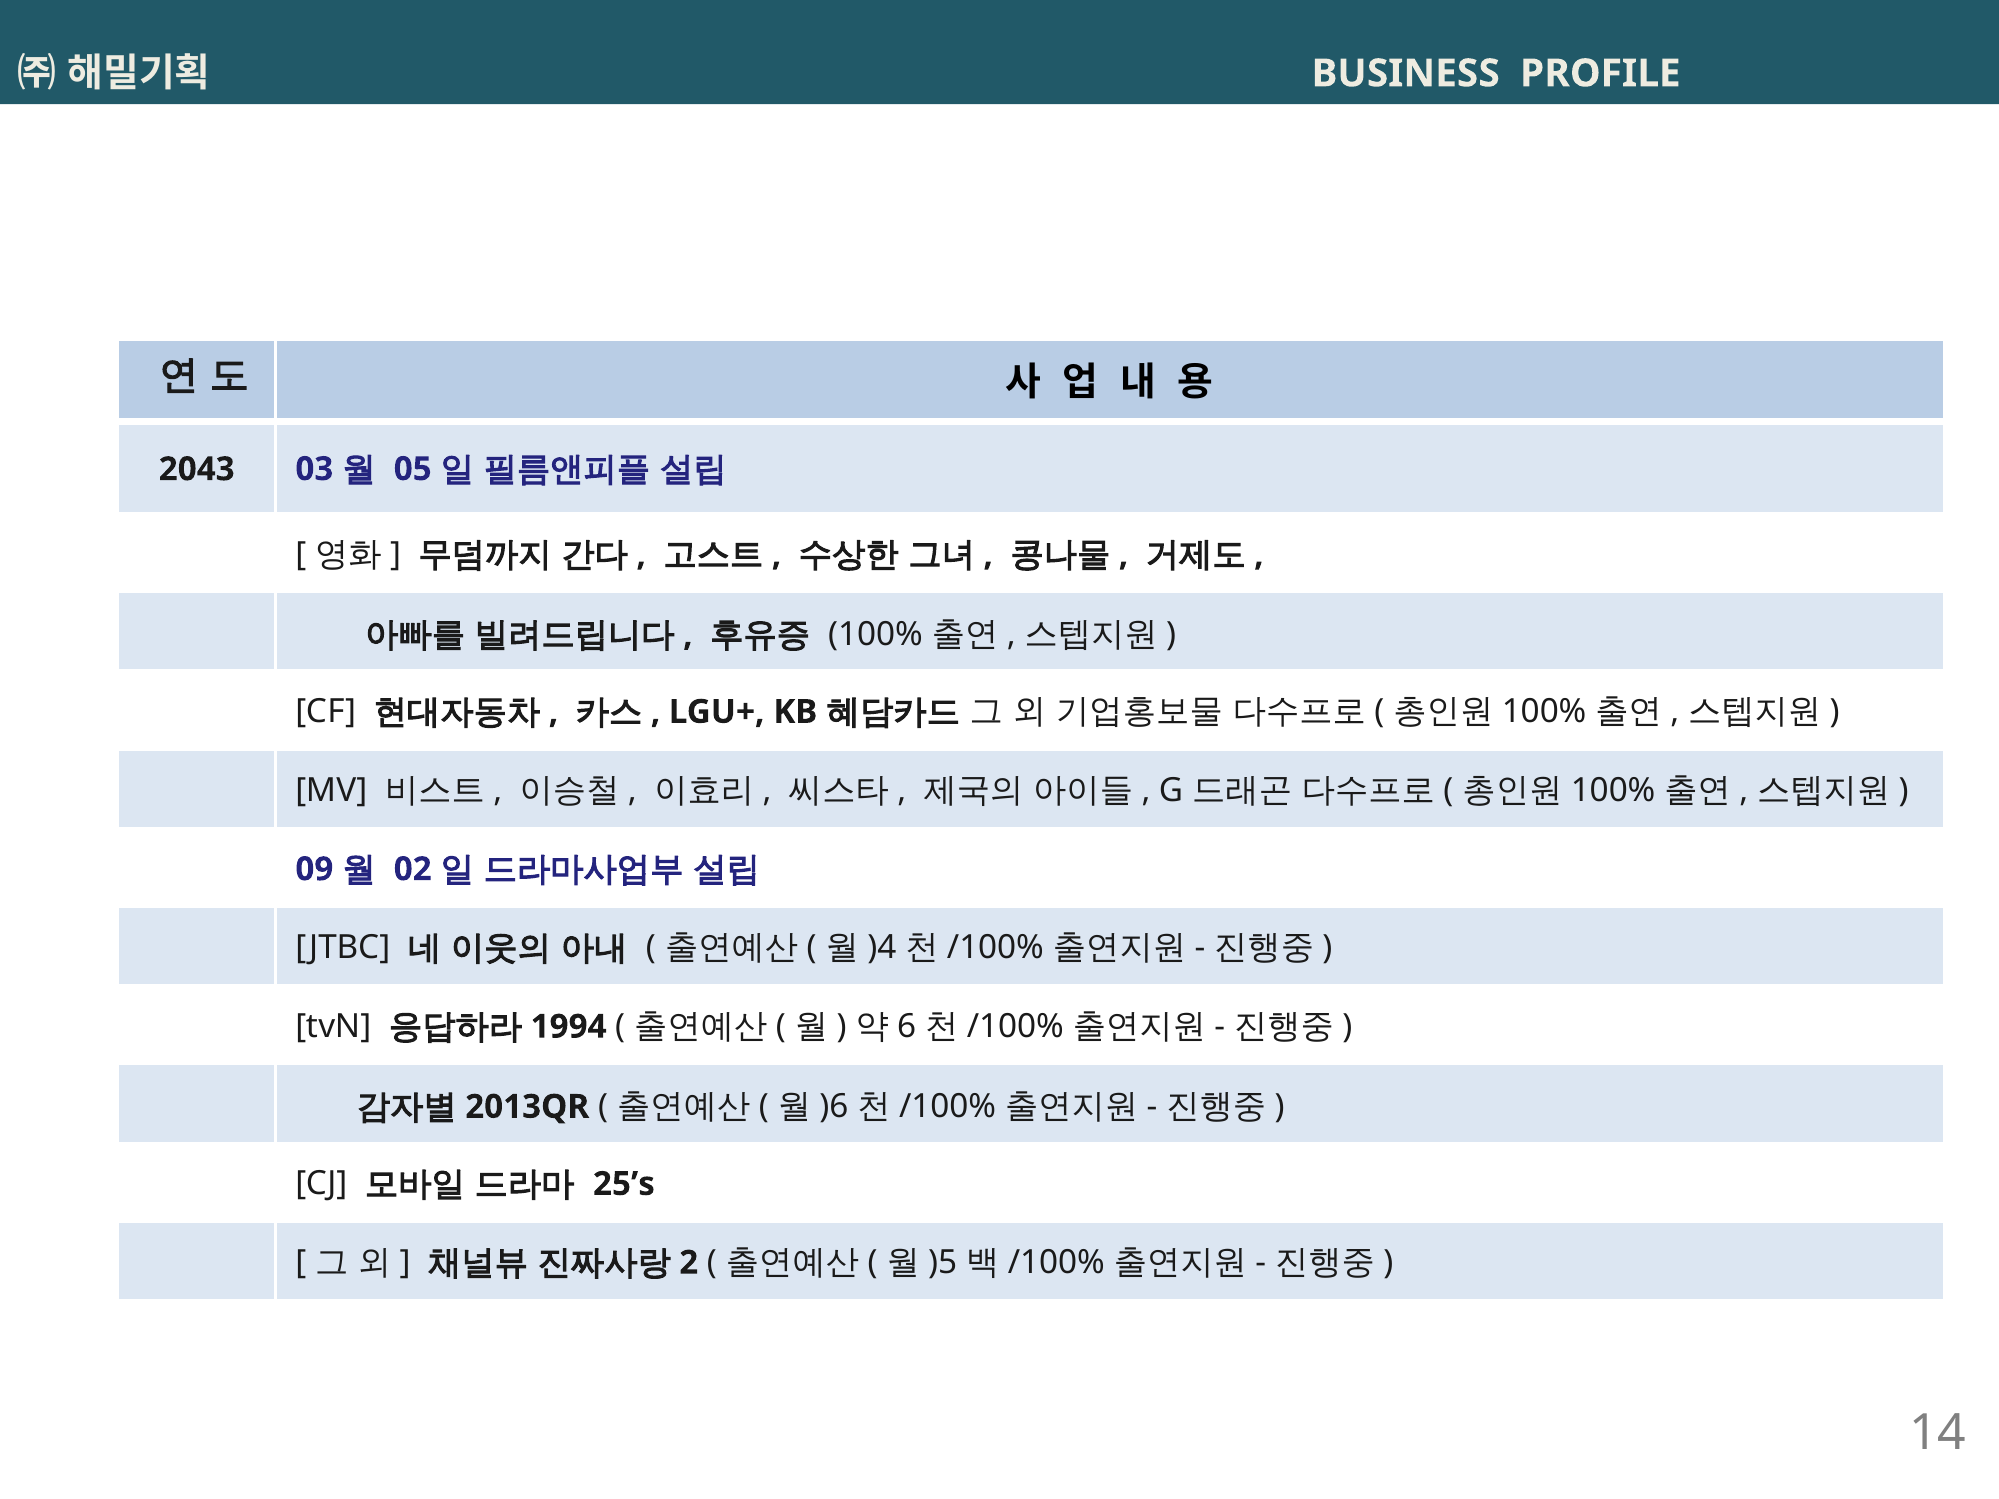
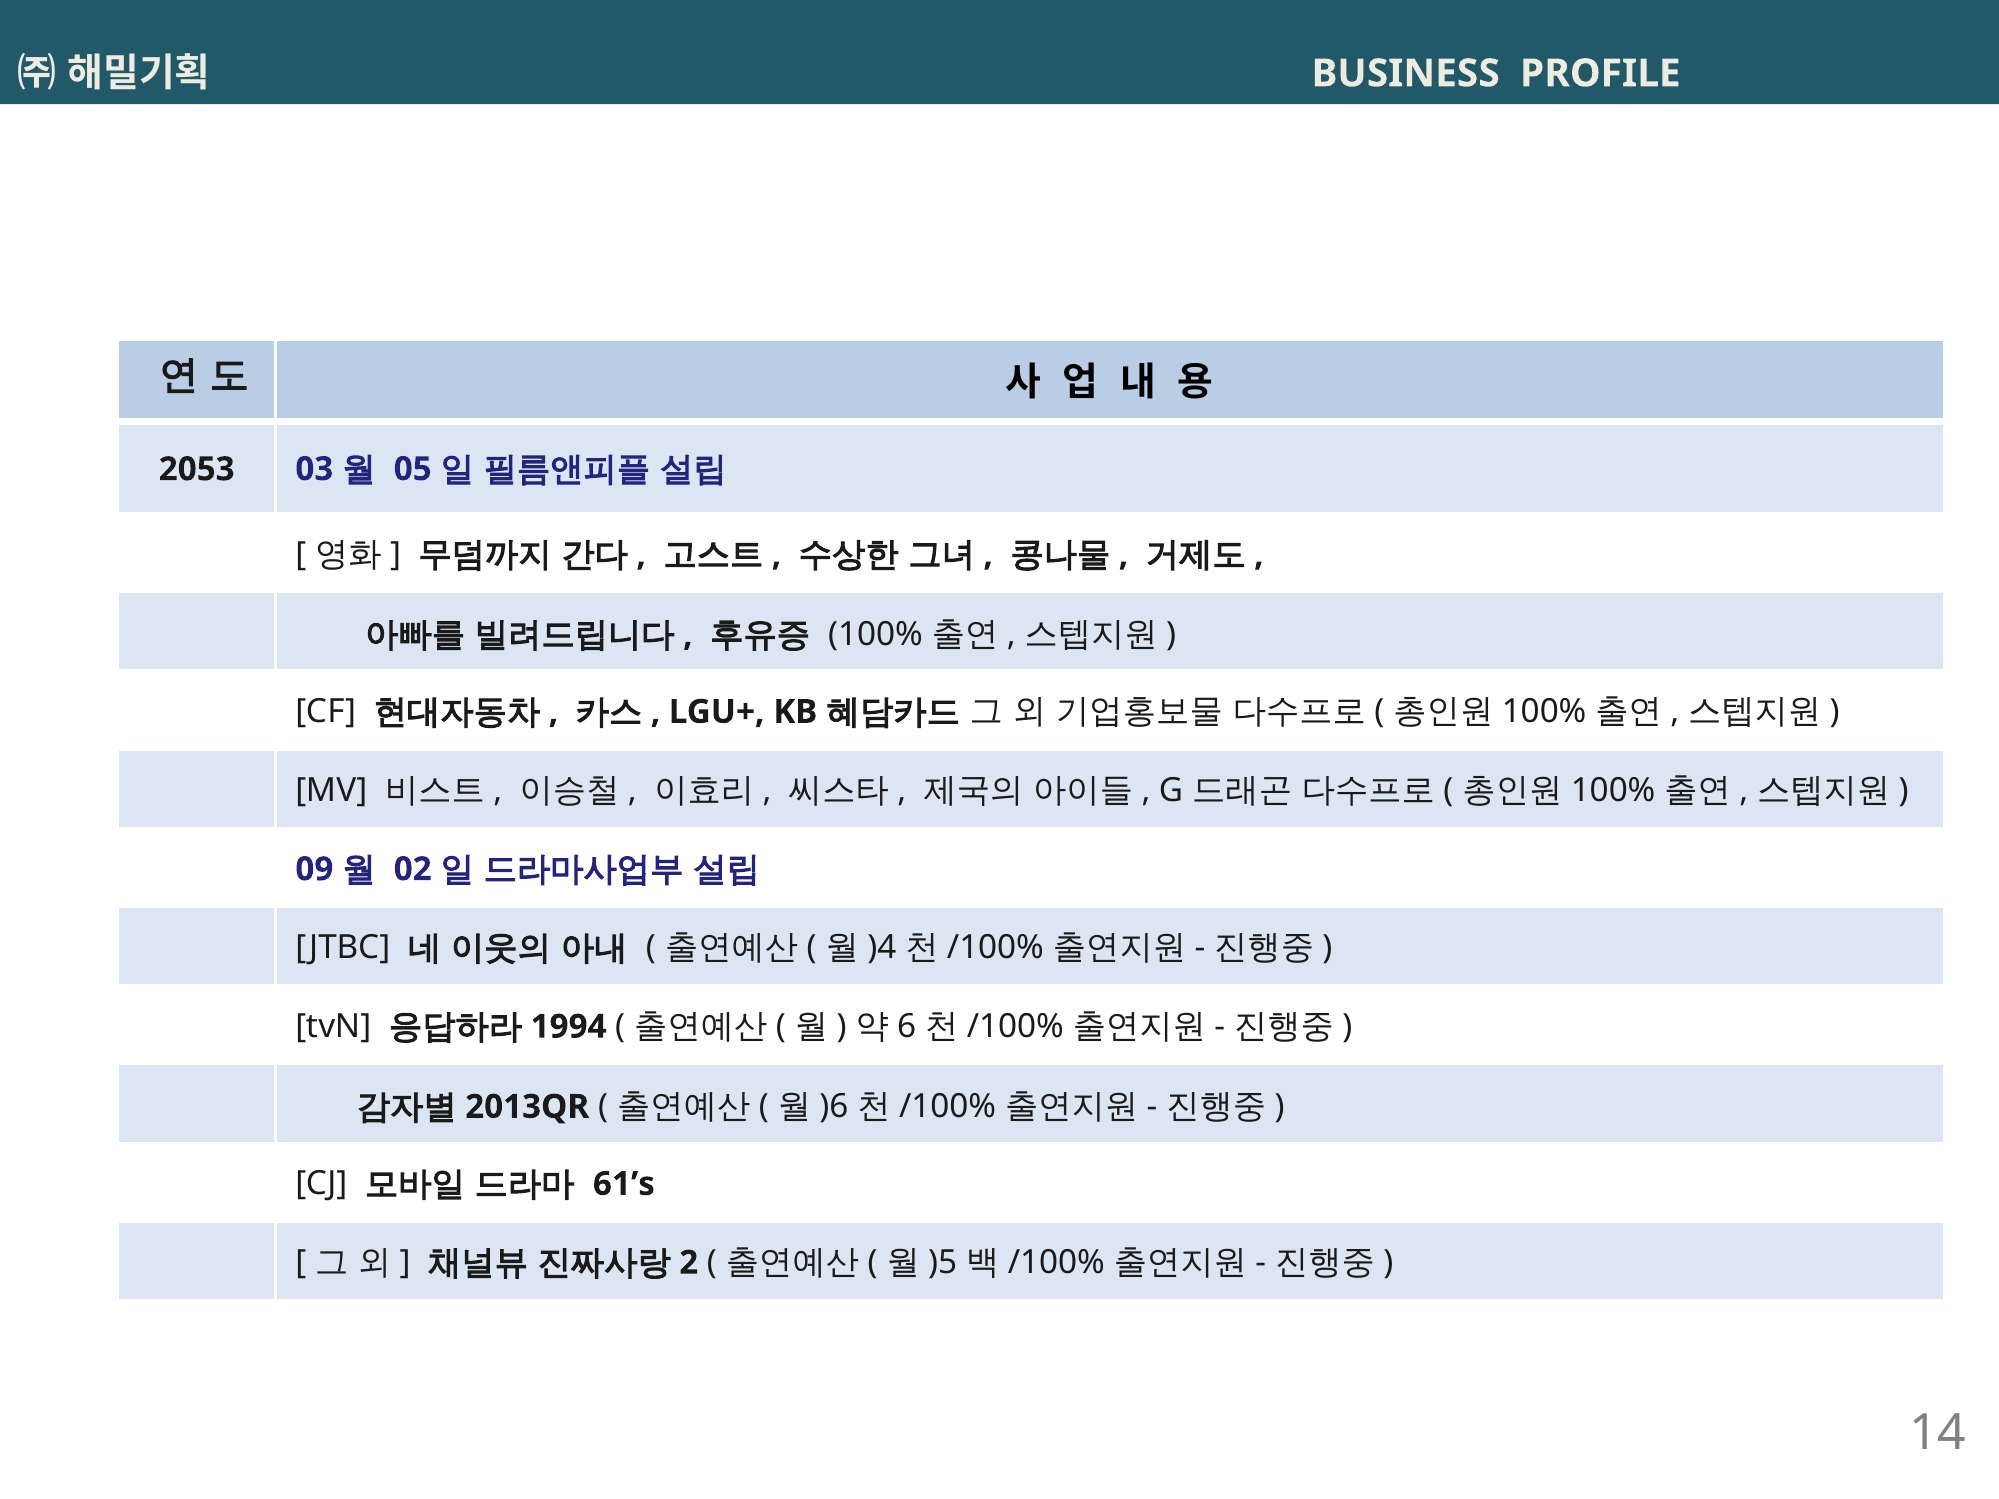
2043: 2043 -> 2053 (197, 469)
25’s: 25’s -> 61’s (624, 1184)
